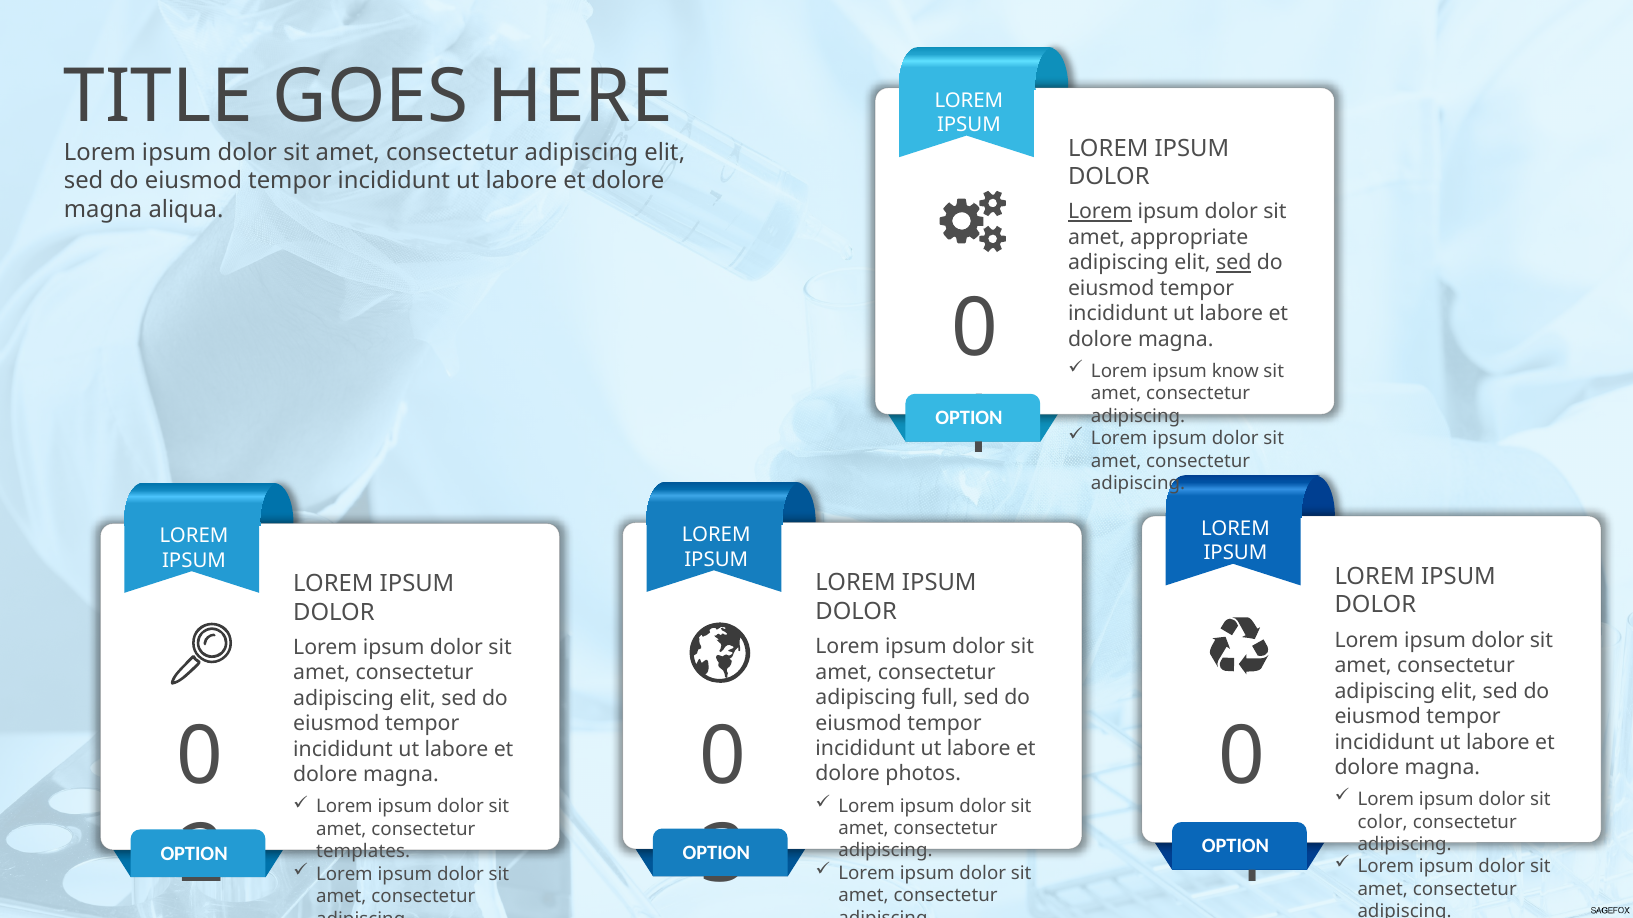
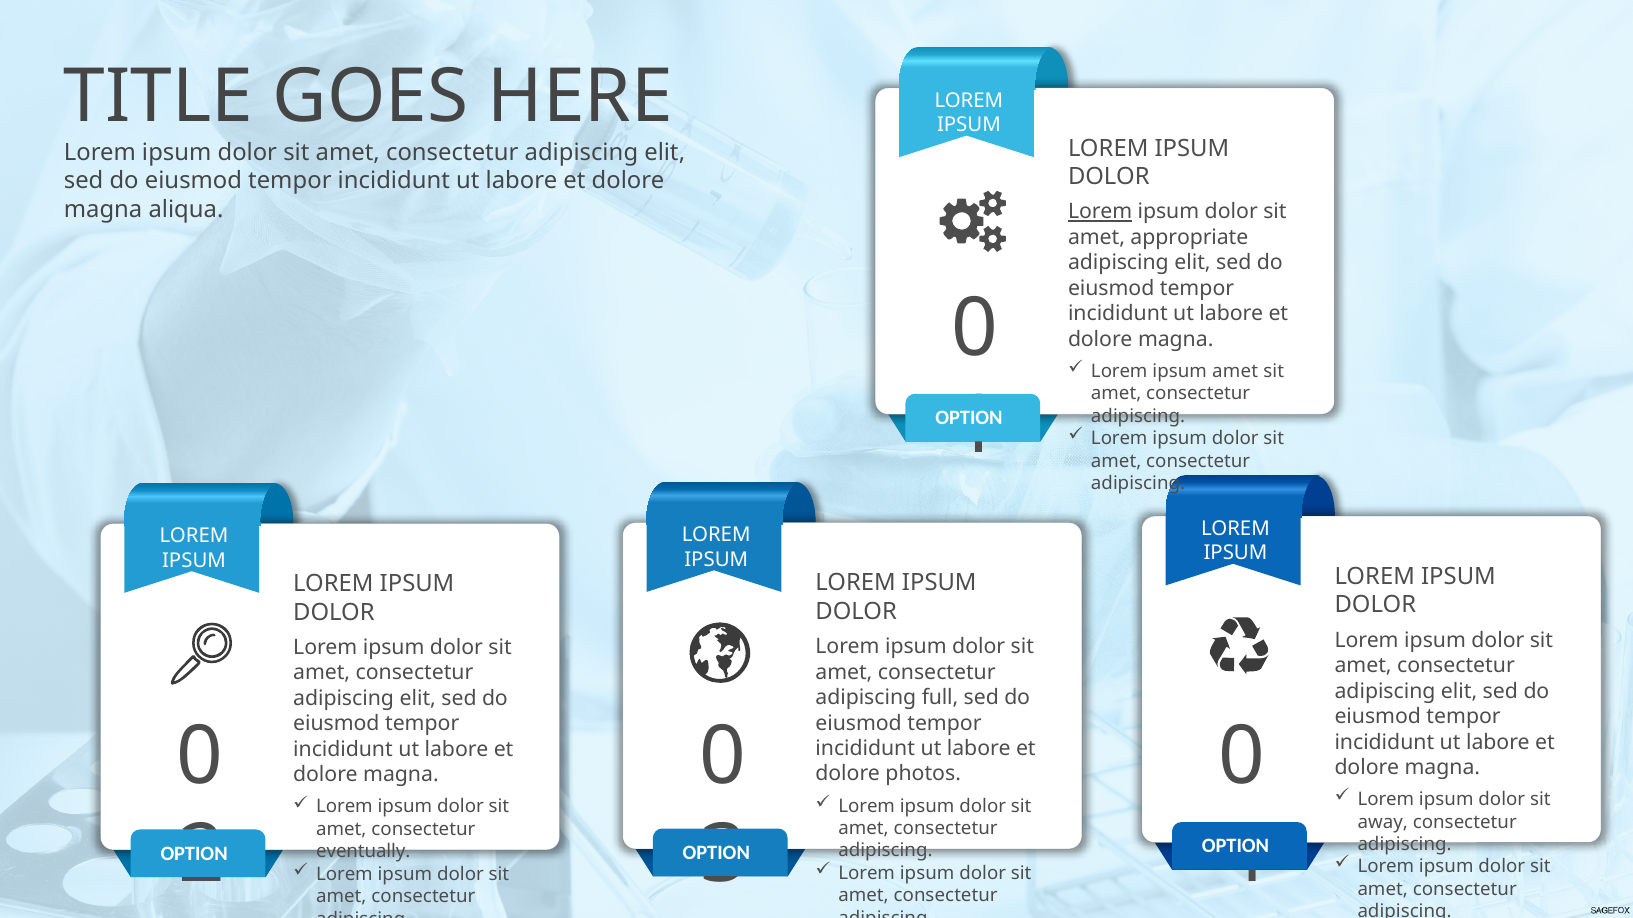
sed underline: present -> none (1234, 263)
ipsum know: know -> amet (1235, 371)
color: color -> away (1383, 822)
templates: templates -> eventually (363, 852)
